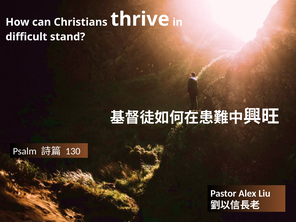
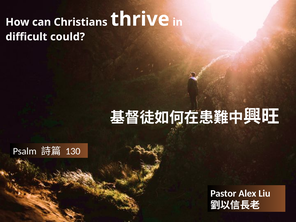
stand: stand -> could (68, 37)
